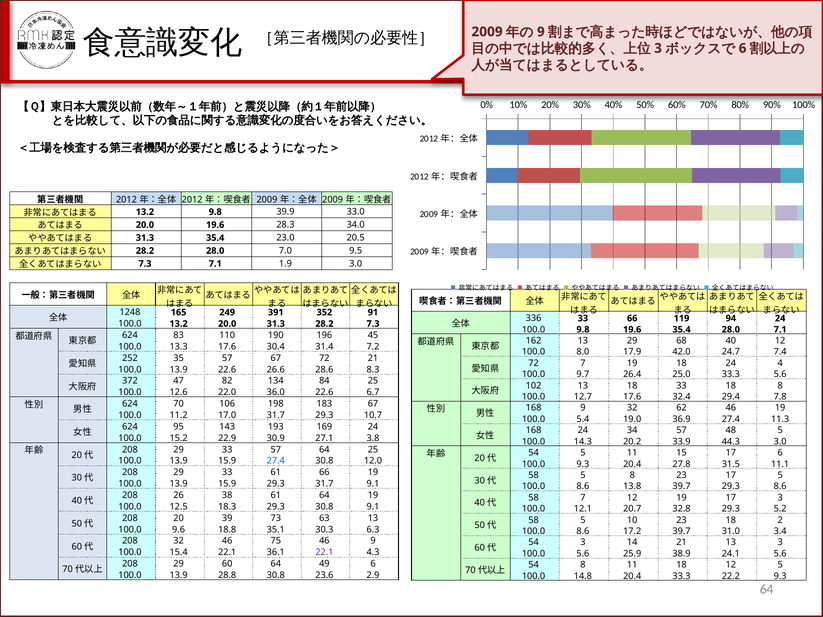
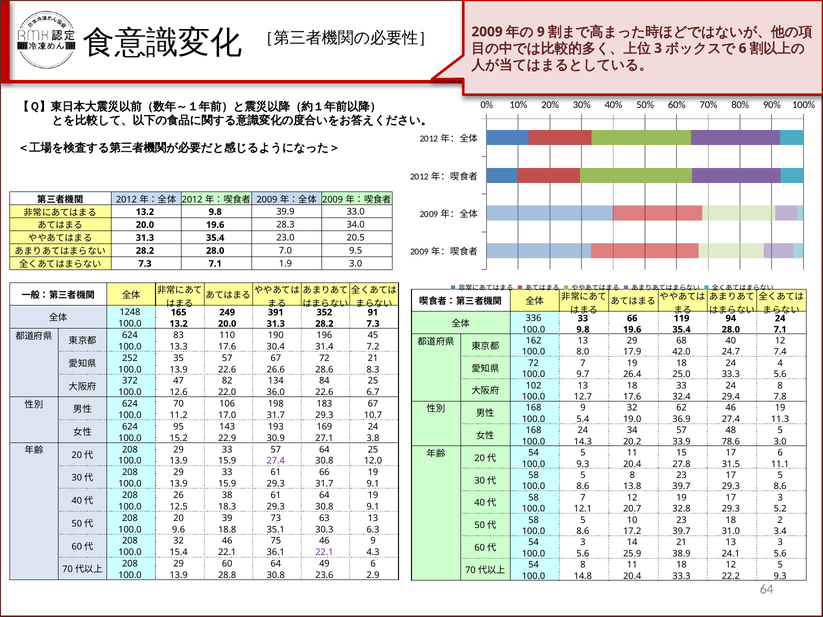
33 18: 18 -> 24 (731, 386)
44.3: 44.3 -> 78.6 (731, 442)
27.4 colour: blue -> purple (276, 461)
